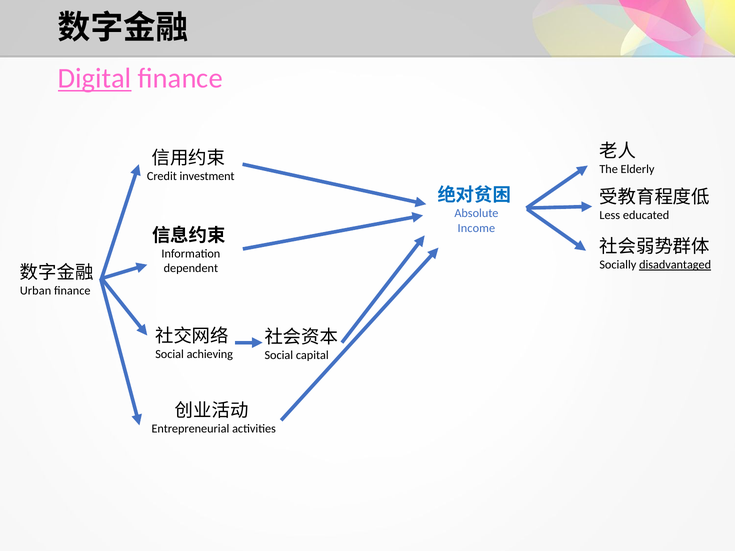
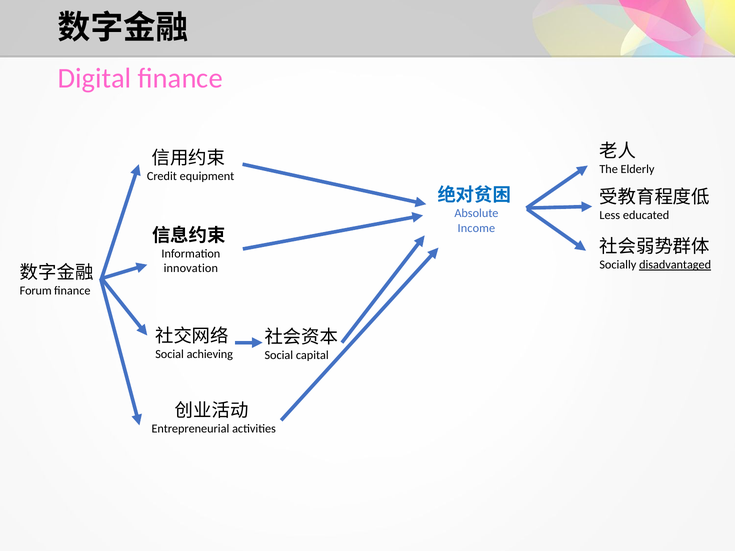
Digital underline: present -> none (95, 78)
investment: investment -> equipment (207, 176)
dependent: dependent -> innovation (191, 268)
Urban: Urban -> Forum (36, 291)
